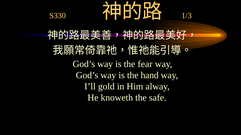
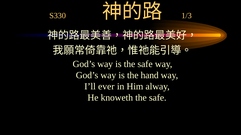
is the fear: fear -> safe (145, 64)
gold: gold -> ever (106, 87)
